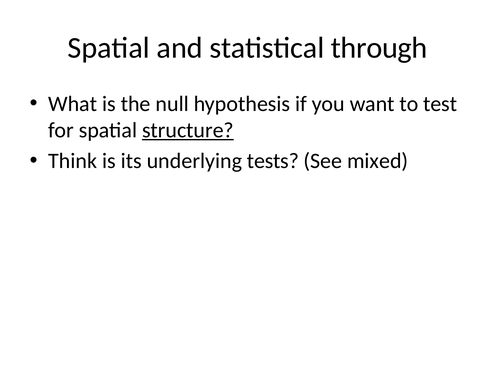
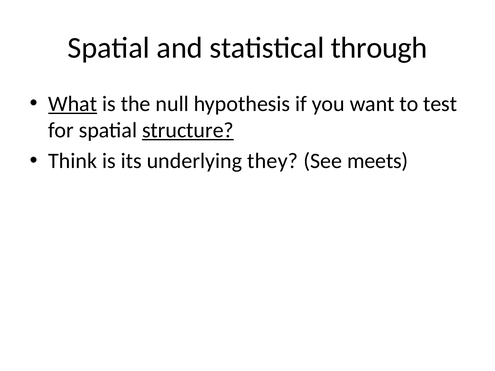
What underline: none -> present (73, 104)
tests: tests -> they (273, 161)
mixed: mixed -> meets (378, 161)
